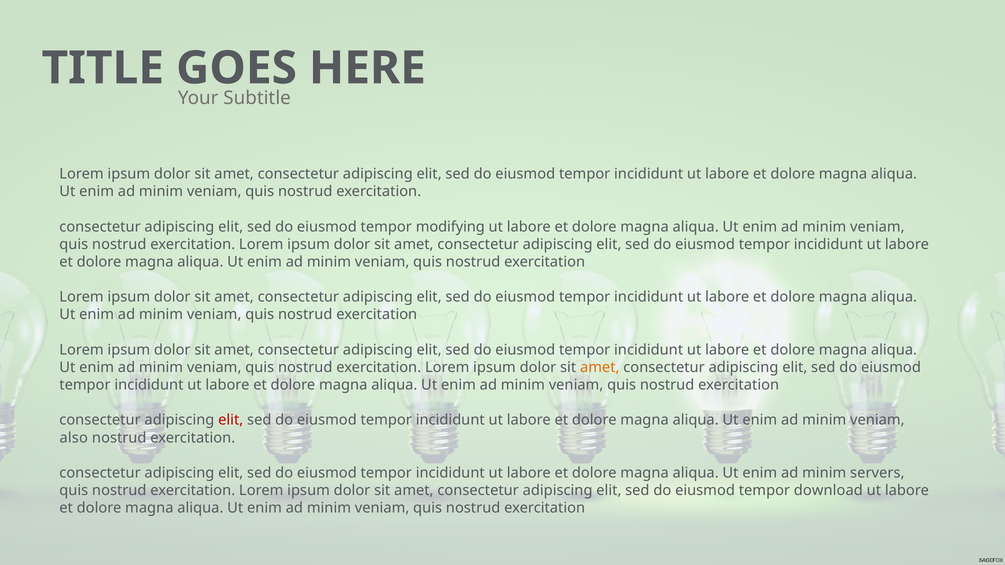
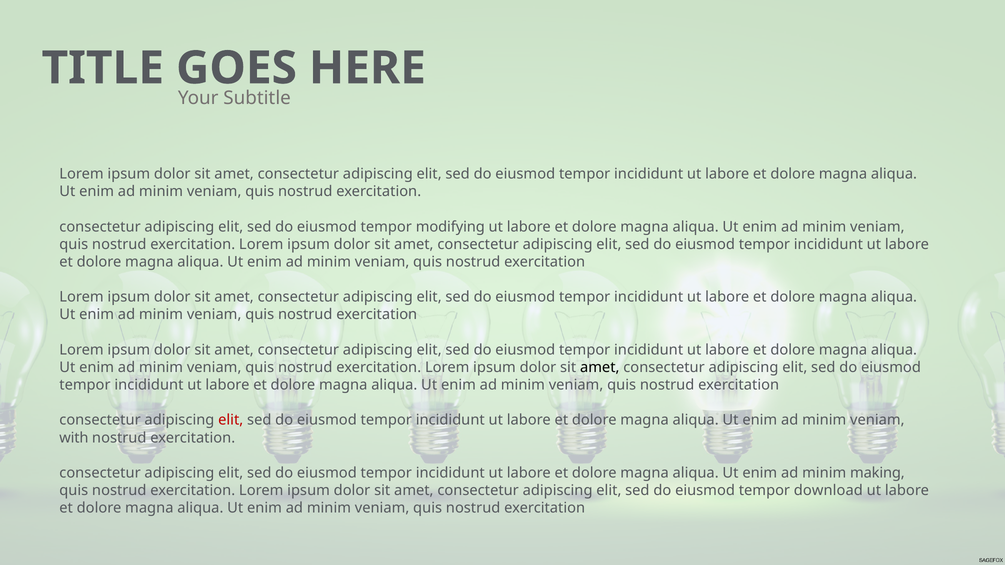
amet colour: orange -> black (600, 368)
also: also -> with (74, 438)
servers: servers -> making (877, 473)
